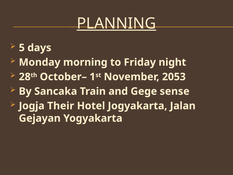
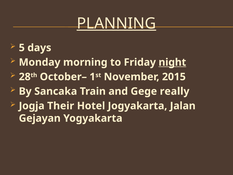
night underline: none -> present (172, 62)
2053: 2053 -> 2015 (174, 77)
sense: sense -> really (175, 91)
